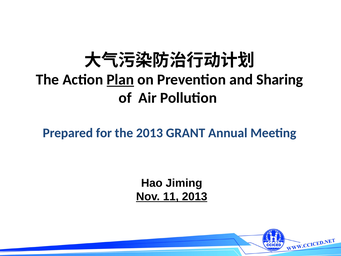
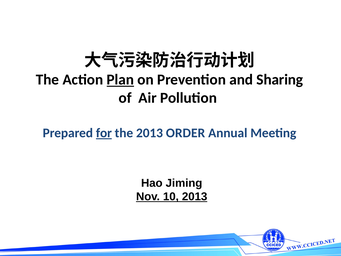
for underline: none -> present (104, 133)
GRANT: GRANT -> ORDER (186, 133)
11: 11 -> 10 (171, 196)
